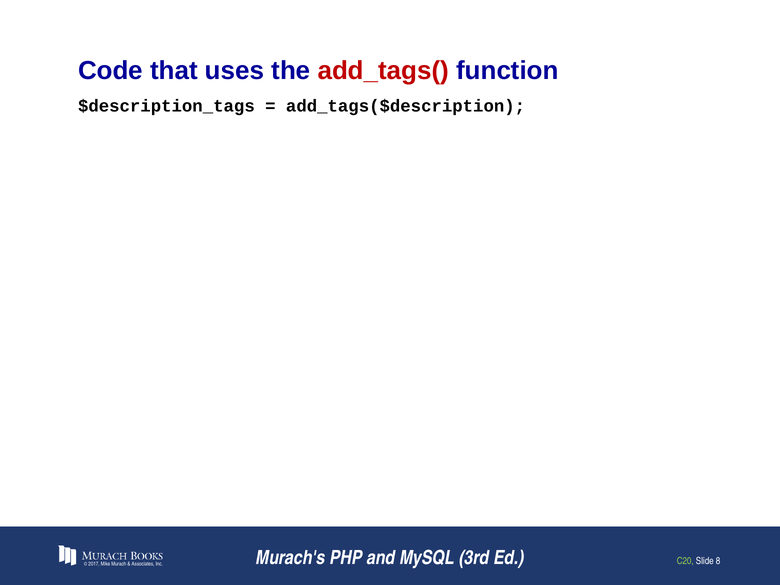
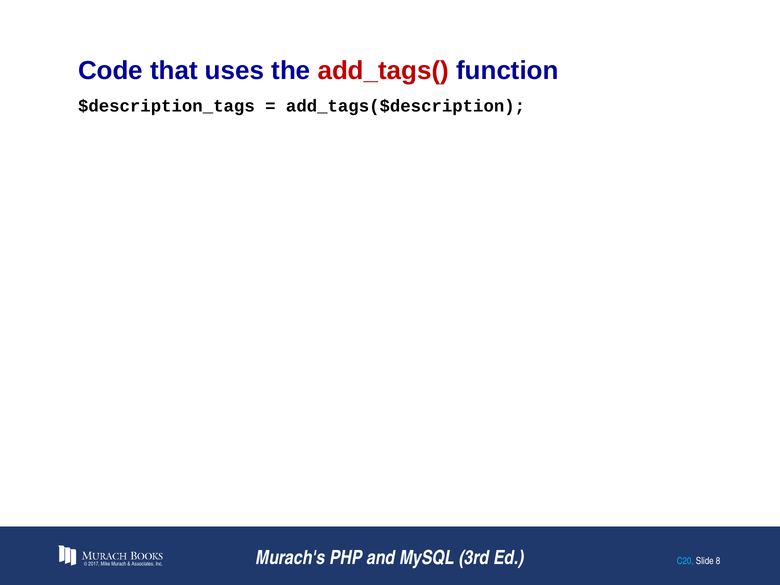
C20 colour: light green -> light blue (685, 561)
